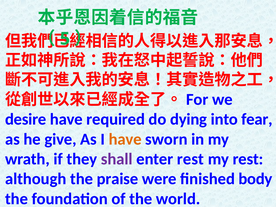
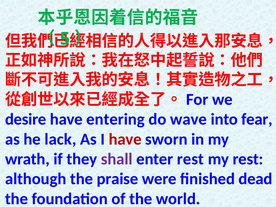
required: required -> entering (116, 119)
dying: dying -> wave (188, 119)
give: give -> lack (60, 139)
have colour: orange -> red (125, 139)
body: body -> dead (255, 179)
